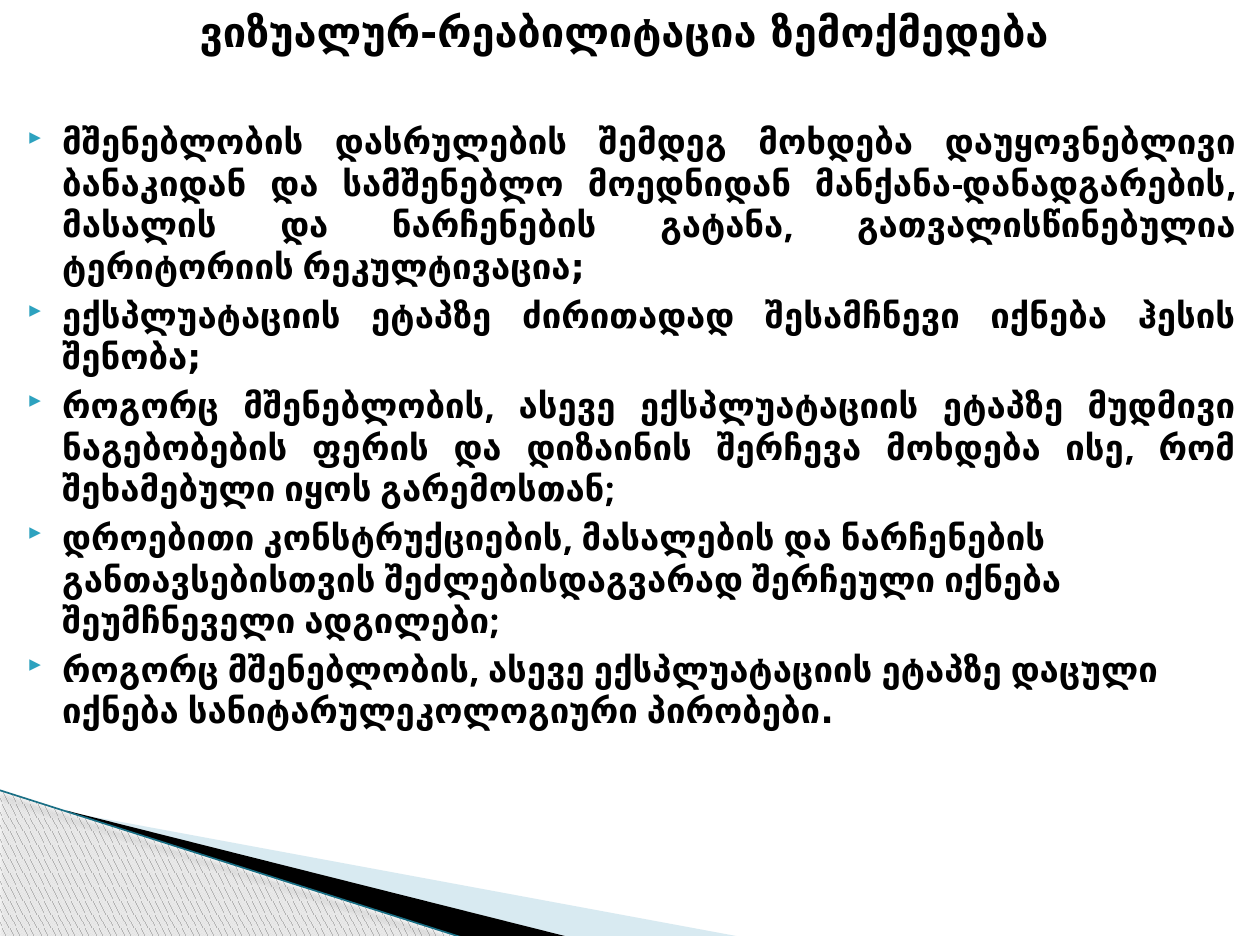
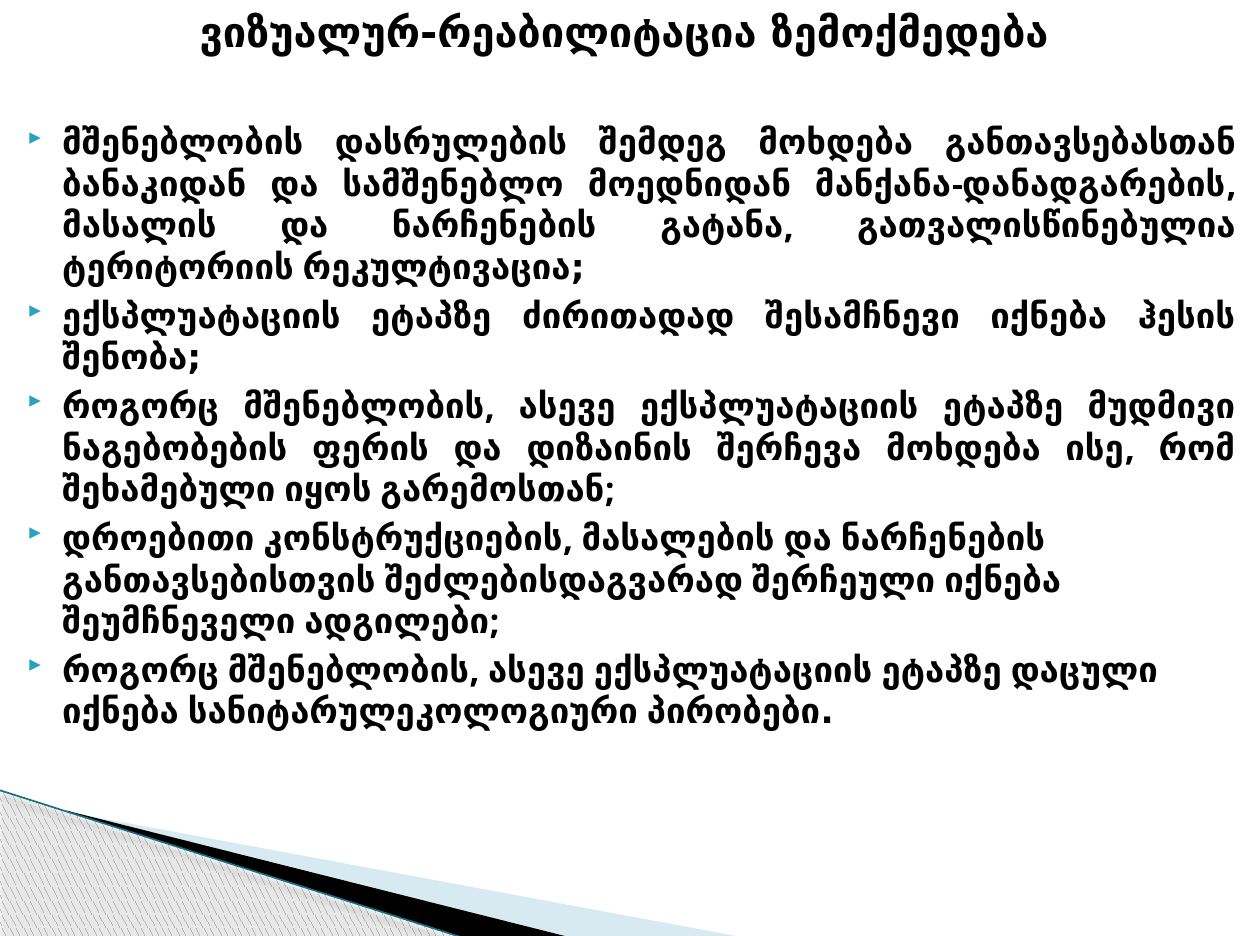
დაუყოვნებლივი: დაუყოვნებლივი -> განთავსებასთან (1090, 143)
